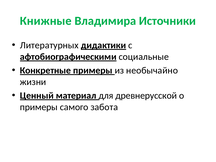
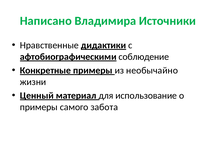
Книжные: Книжные -> Написано (46, 21)
Литературных: Литературных -> Нравственные (49, 45)
социальные: социальные -> соблюдение (144, 57)
древнерусской: древнерусской -> использование (146, 96)
